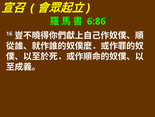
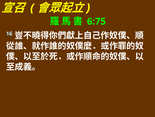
6:86: 6:86 -> 6:75 (96, 21)
